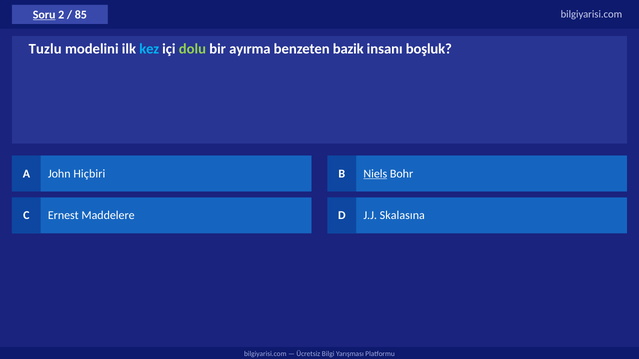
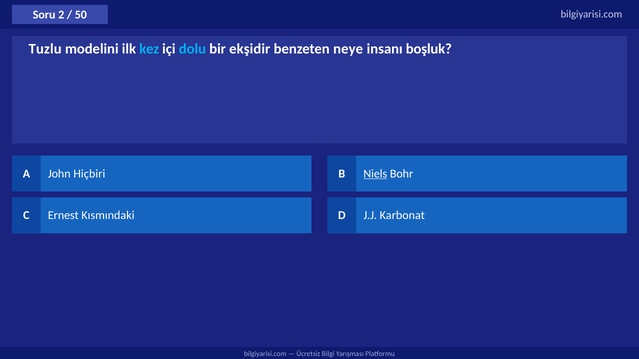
Soru underline: present -> none (44, 15)
85: 85 -> 50 (81, 15)
dolu colour: light green -> light blue (192, 49)
ayırma: ayırma -> ekşidir (250, 49)
bazik: bazik -> neye (348, 49)
Maddelere: Maddelere -> Kısmındaki (108, 216)
Skalasına: Skalasına -> Karbonat (402, 216)
